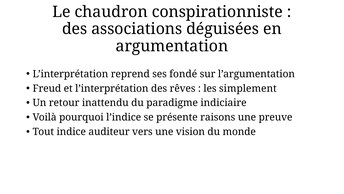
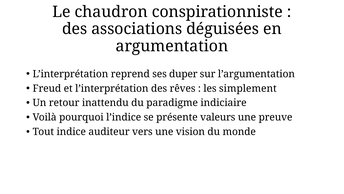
fondé: fondé -> duper (183, 74)
raisons: raisons -> valeurs (218, 117)
